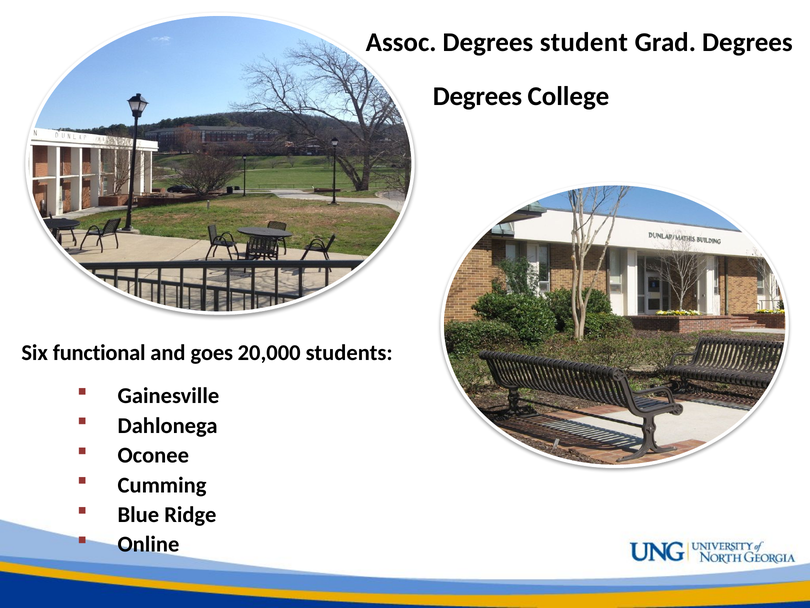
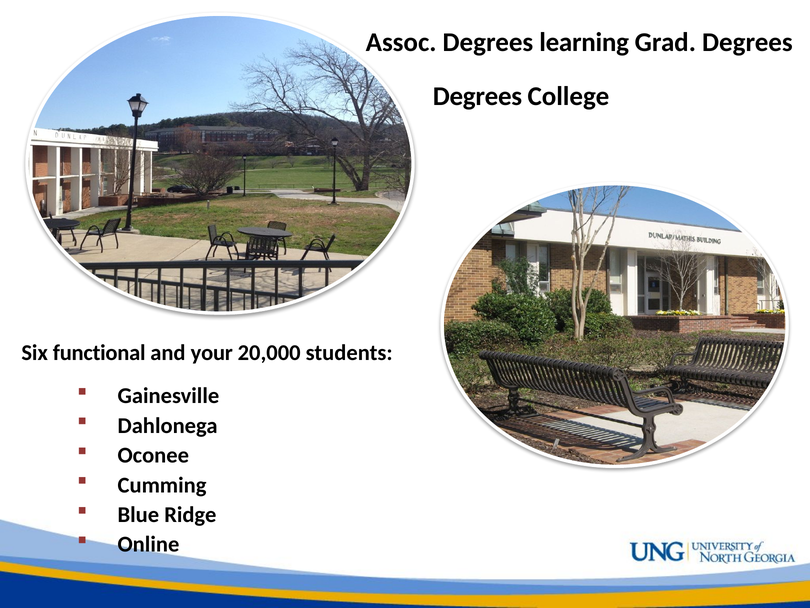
student: student -> learning (584, 42)
goes: goes -> your (212, 352)
